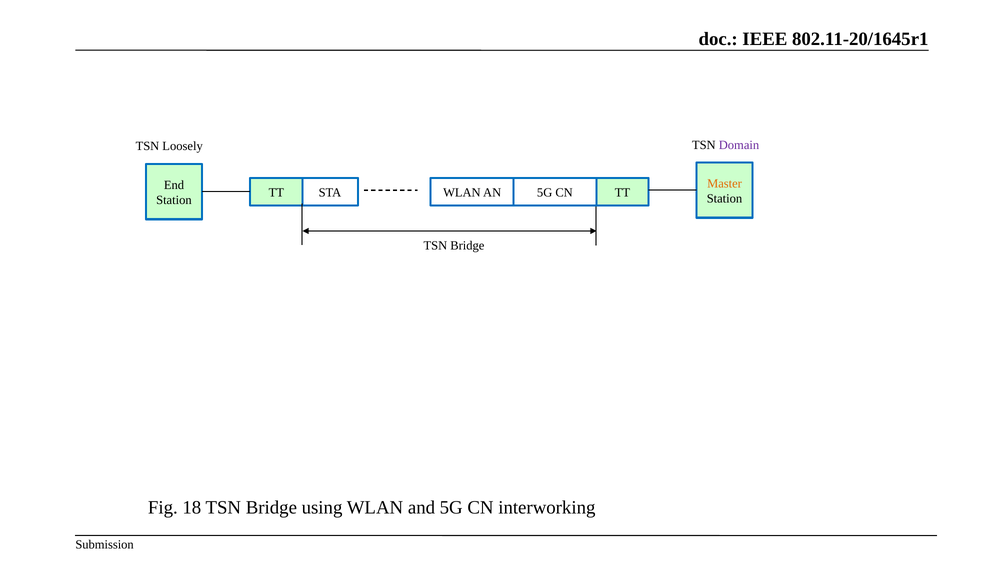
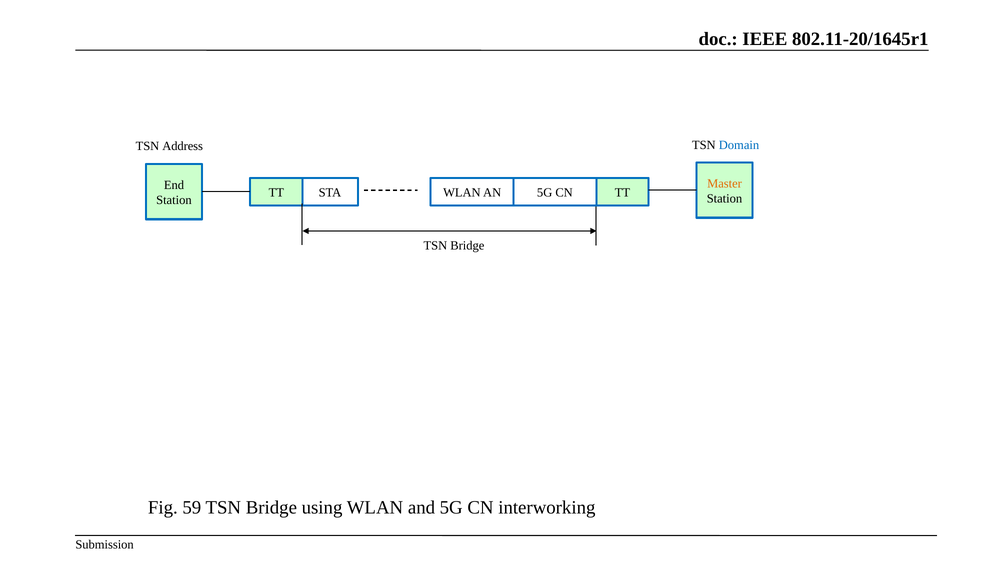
Loosely: Loosely -> Address (183, 146)
Domain colour: purple -> blue (739, 145)
18: 18 -> 59 (192, 508)
